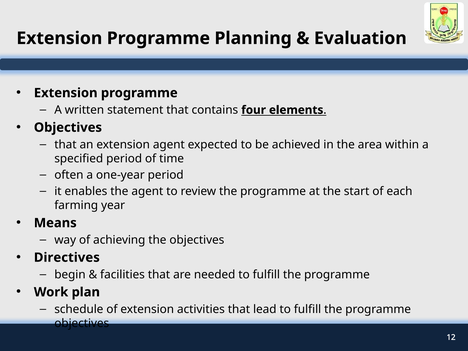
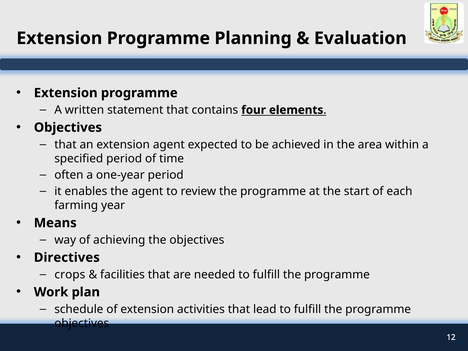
begin: begin -> crops (70, 275)
